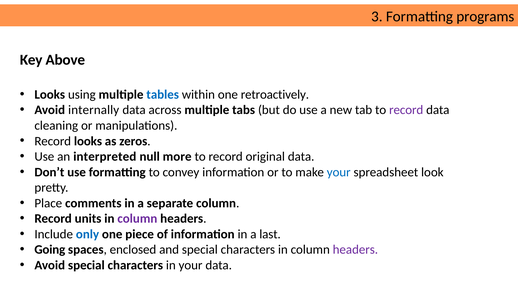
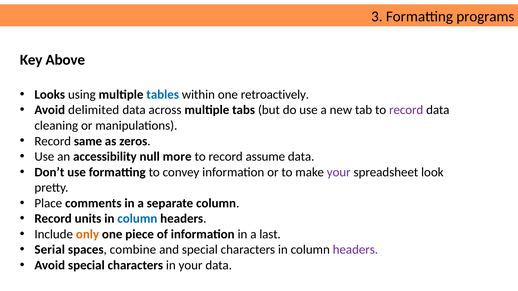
internally: internally -> delimited (94, 110)
Record looks: looks -> same (88, 141)
interpreted: interpreted -> accessibility (105, 157)
original: original -> assume (265, 157)
your colour: blue -> purple (339, 172)
column colour: purple -> blue (137, 219)
only colour: blue -> orange (87, 234)
Going: Going -> Serial (50, 250)
enclosed: enclosed -> combine (133, 250)
